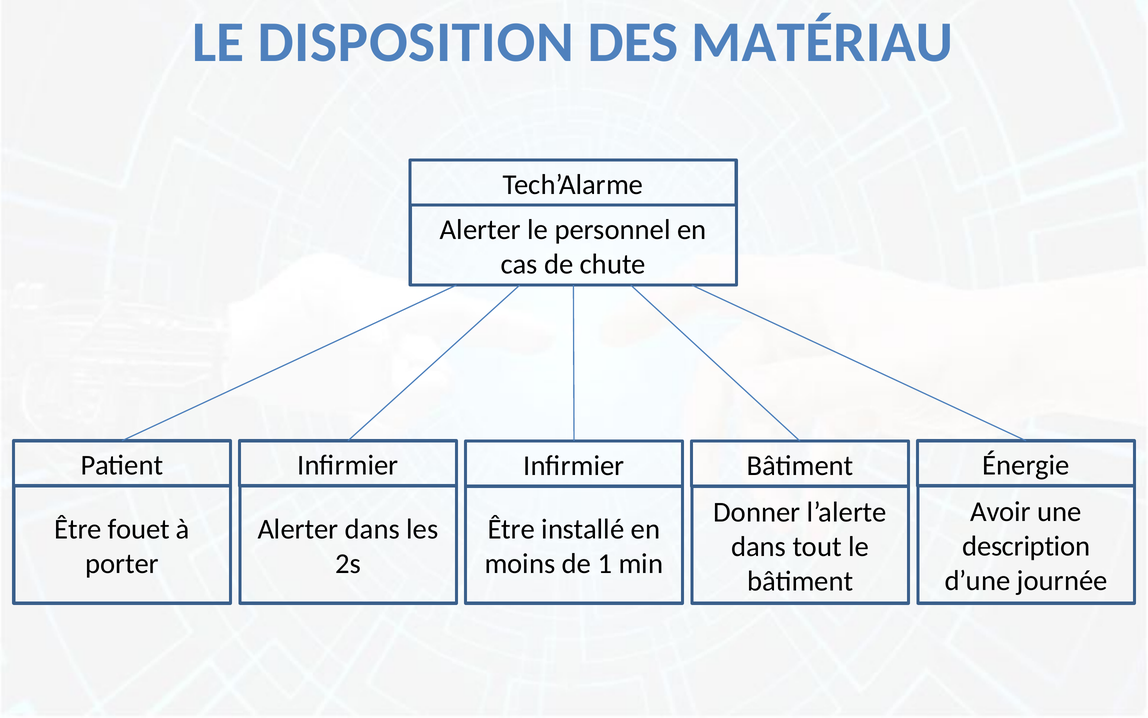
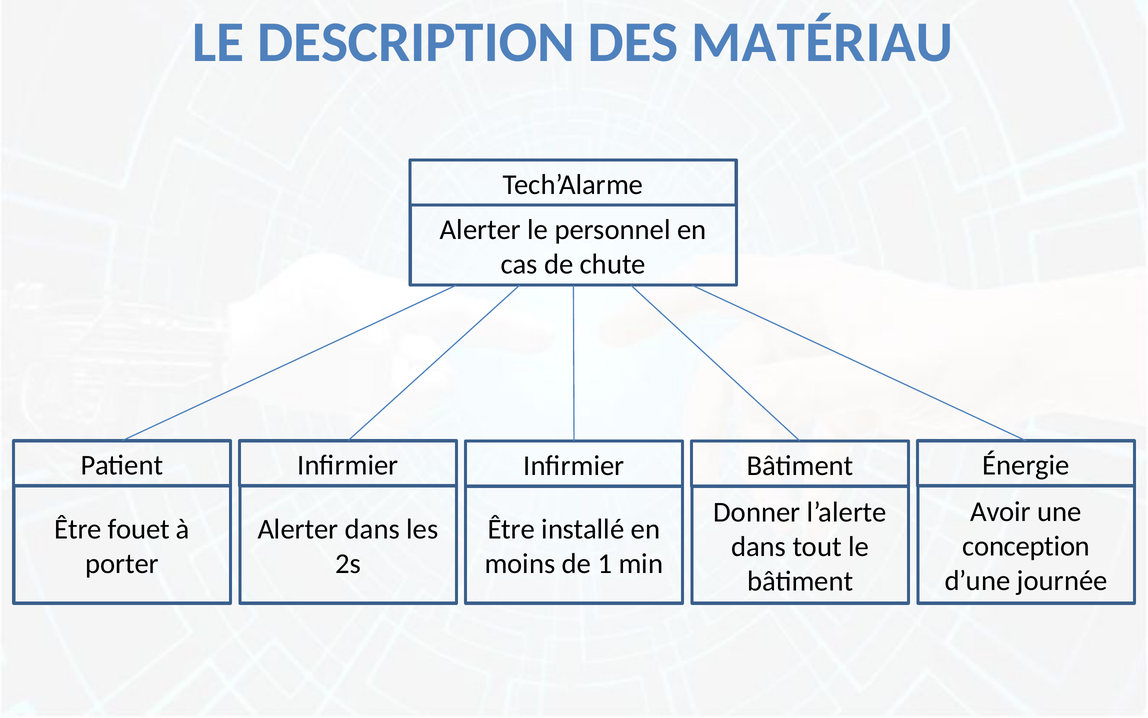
DISPOSITION: DISPOSITION -> DESCRIPTION (416, 42)
description: description -> conception (1026, 546)
